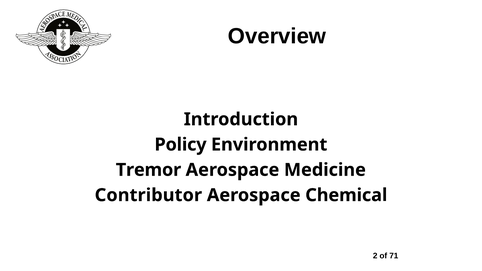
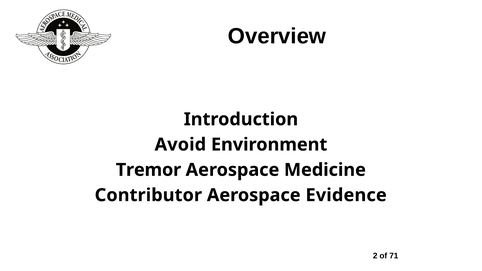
Policy: Policy -> Avoid (180, 145)
Chemical: Chemical -> Evidence (346, 195)
